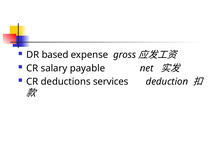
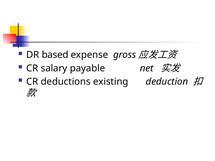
services: services -> existing (111, 82)
